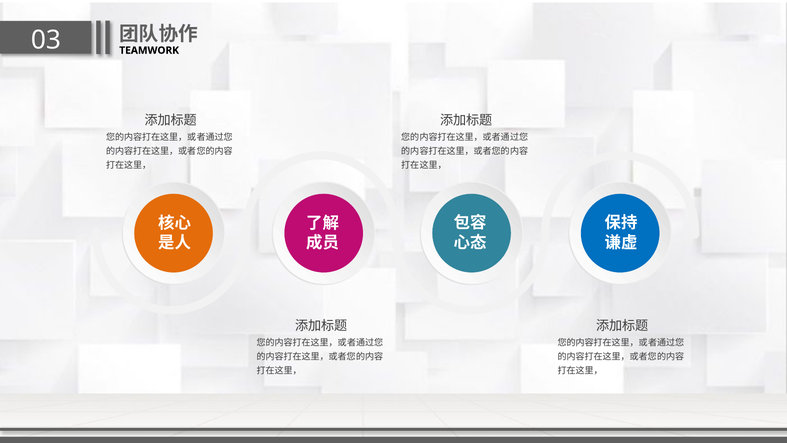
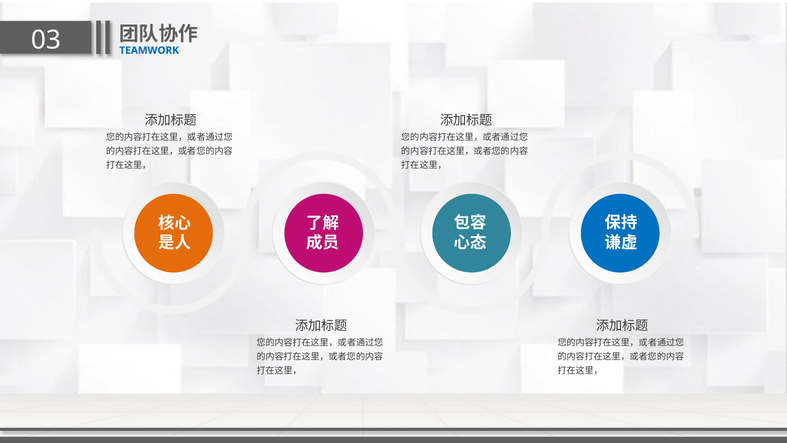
TEAMWORK colour: black -> blue (149, 50)
